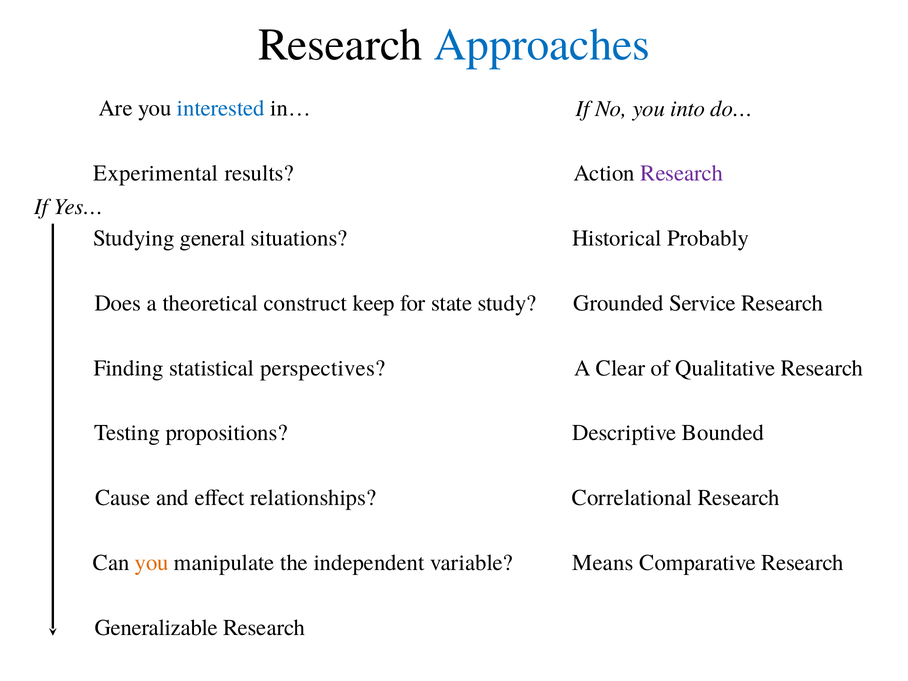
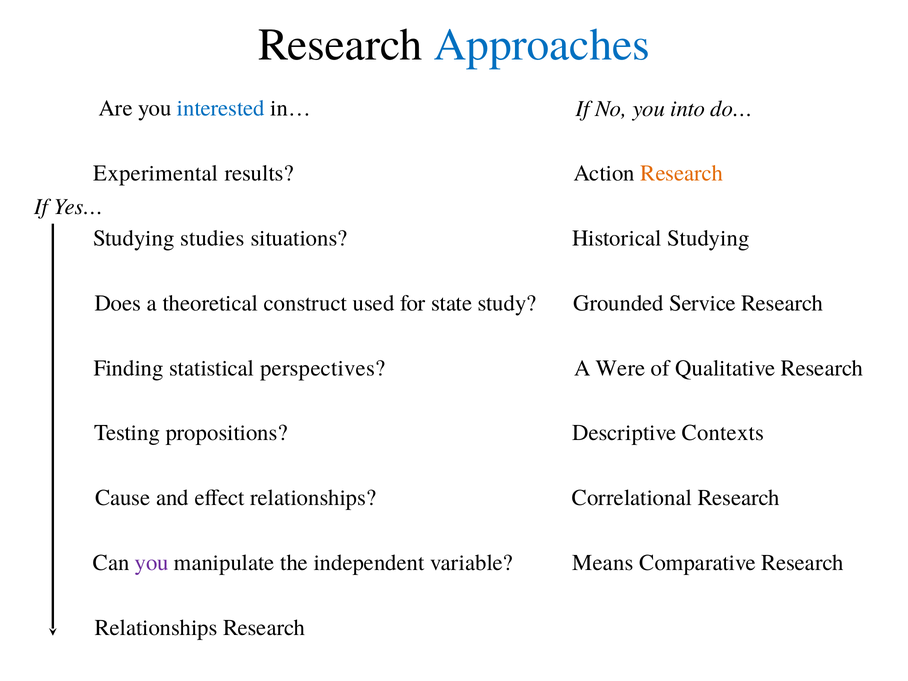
Research colour: purple -> orange (682, 173)
general: general -> studies (212, 238)
Historical Probably: Probably -> Studying (708, 238)
keep: keep -> used (374, 303)
Clear: Clear -> Were (621, 368)
Bounded: Bounded -> Contexts (723, 433)
you colour: orange -> purple (152, 563)
Generalizable: Generalizable -> Relationships (156, 628)
